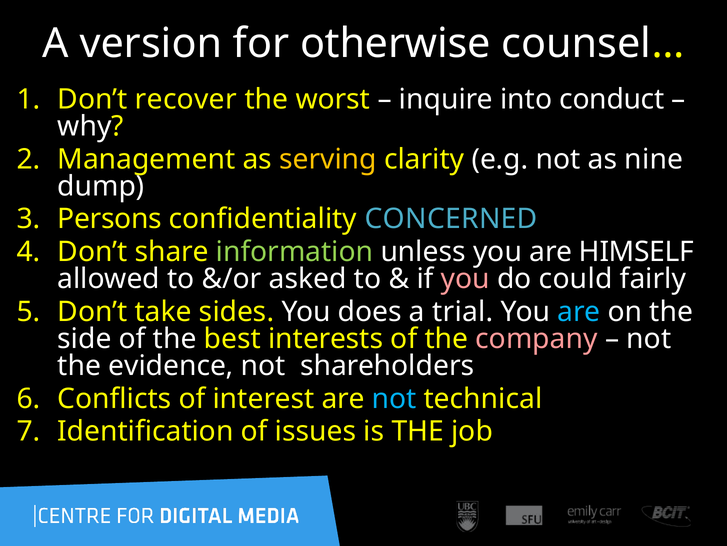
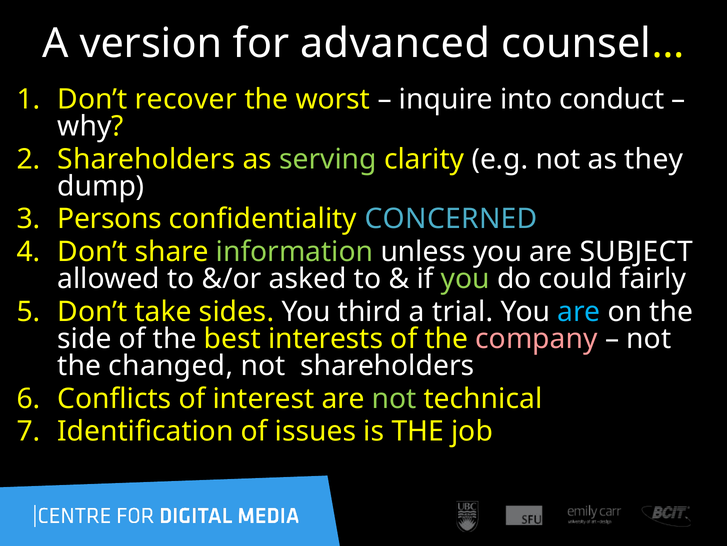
otherwise: otherwise -> advanced (395, 43)
Management: Management -> Shareholders (146, 159)
serving colour: yellow -> light green (328, 159)
nine: nine -> they (654, 159)
HIMSELF: HIMSELF -> SUBJECT (636, 252)
you colour: pink -> light green (465, 279)
does: does -> third (370, 311)
evidence: evidence -> changed (171, 366)
not colour: light blue -> light green (394, 398)
